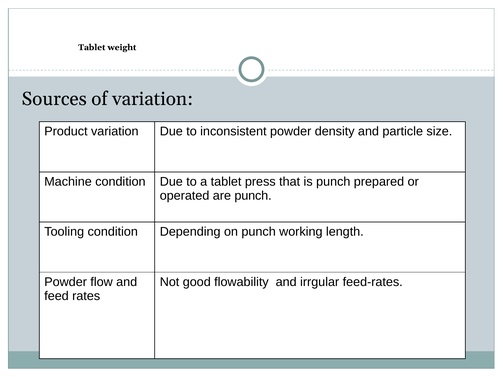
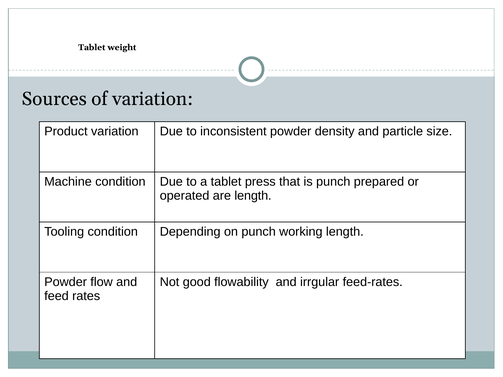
are punch: punch -> length (253, 196)
